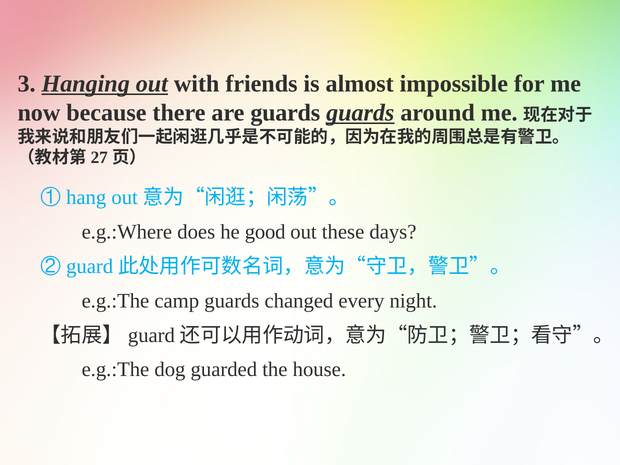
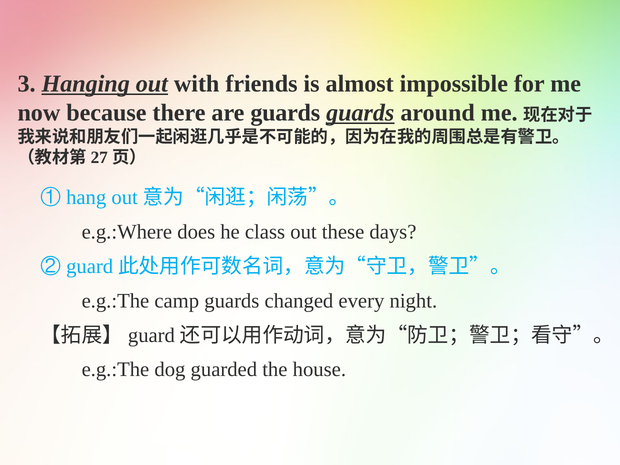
good: good -> class (265, 232)
